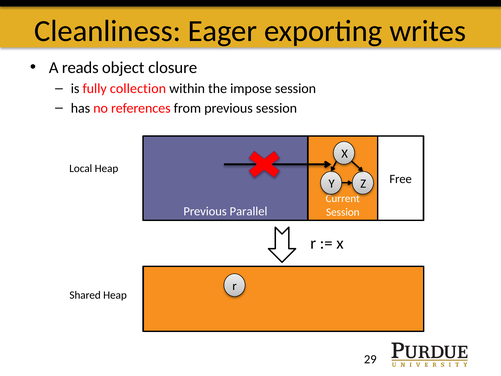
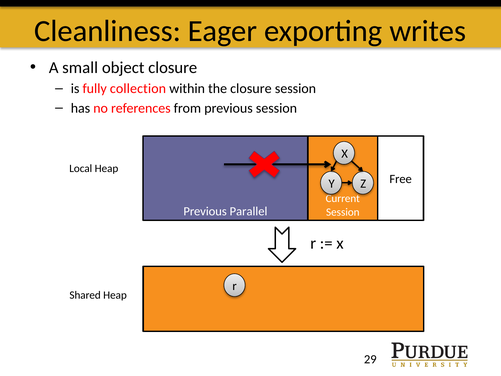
reads: reads -> small (80, 68)
the impose: impose -> closure (251, 89)
